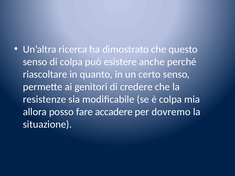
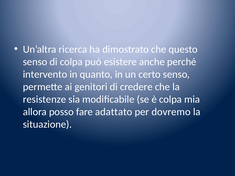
riascoltare: riascoltare -> intervento (45, 74)
accadere: accadere -> adattato (114, 112)
